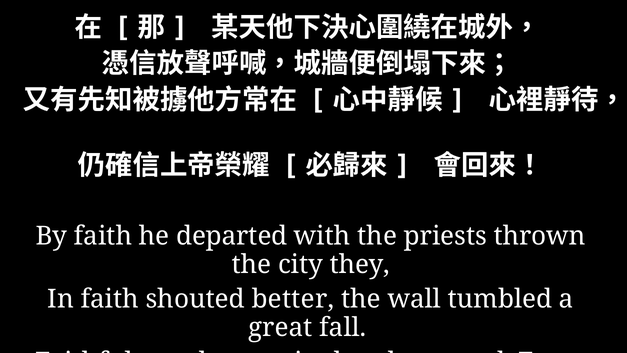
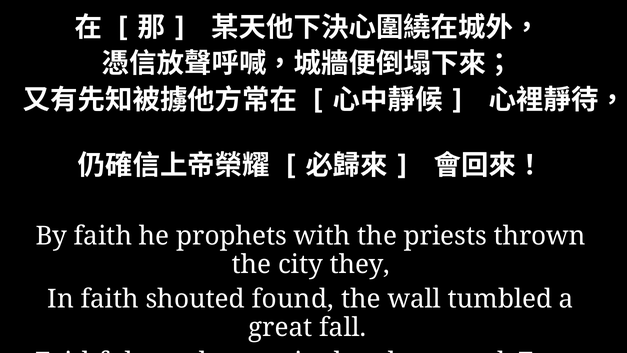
he departed: departed -> prophets (232, 236)
better: better -> found (293, 299)
